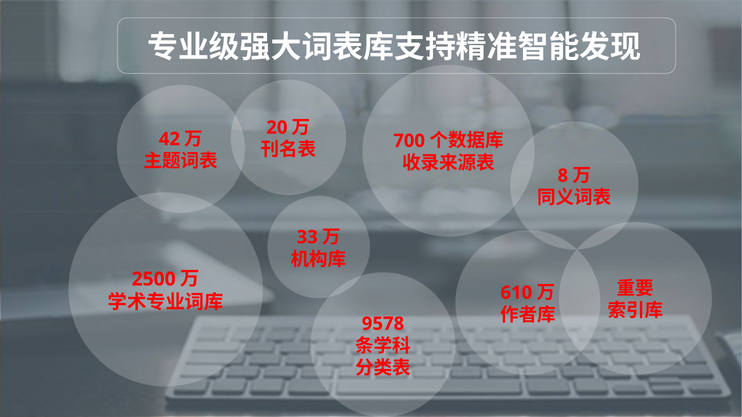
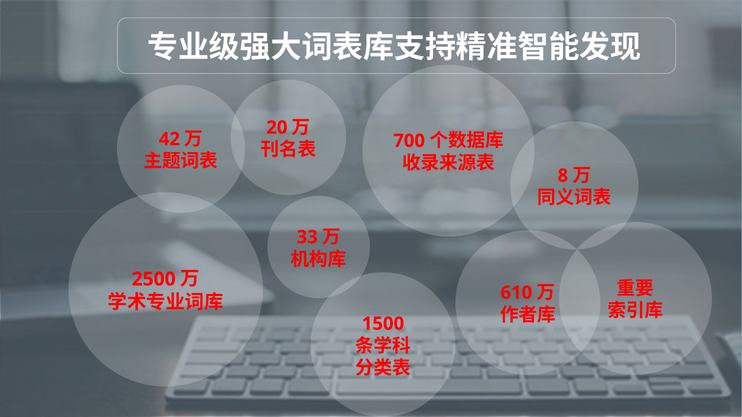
9578: 9578 -> 1500 (383, 324)
